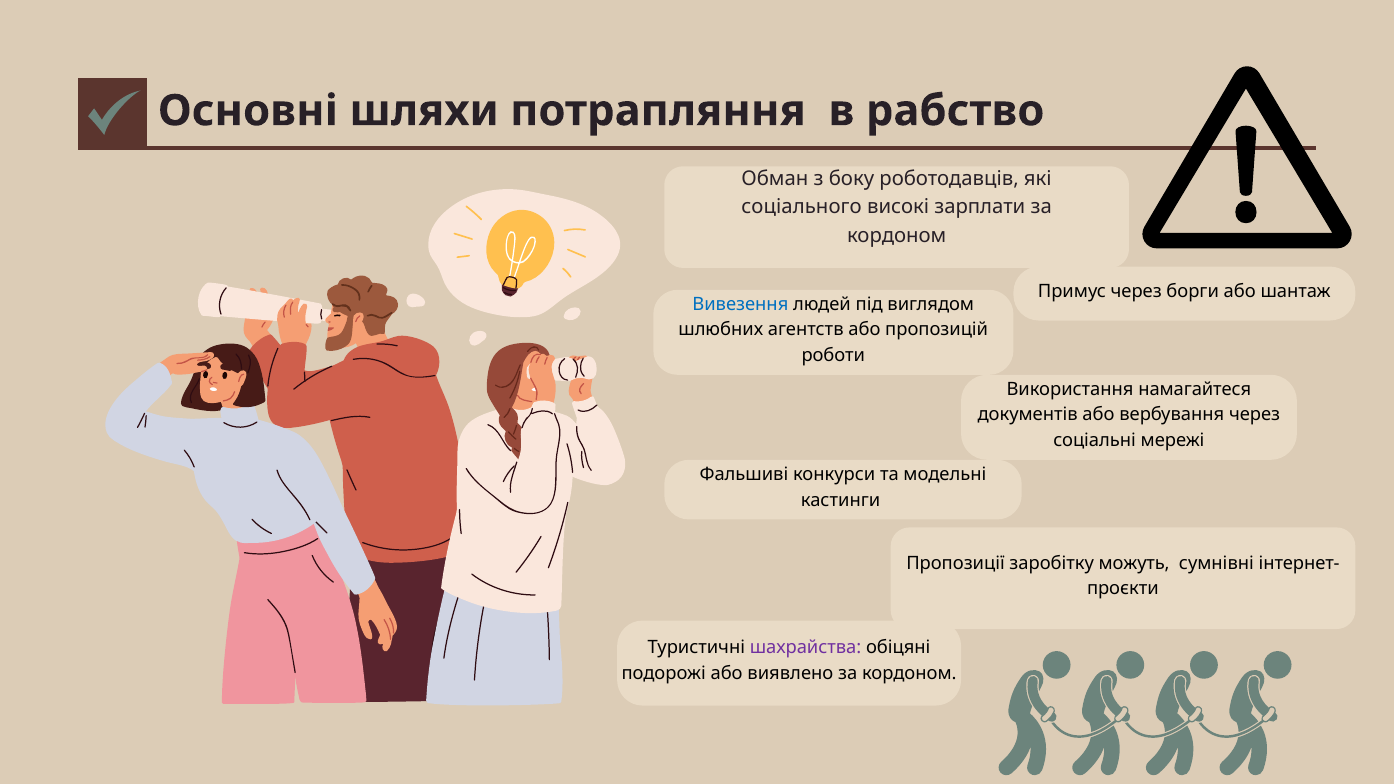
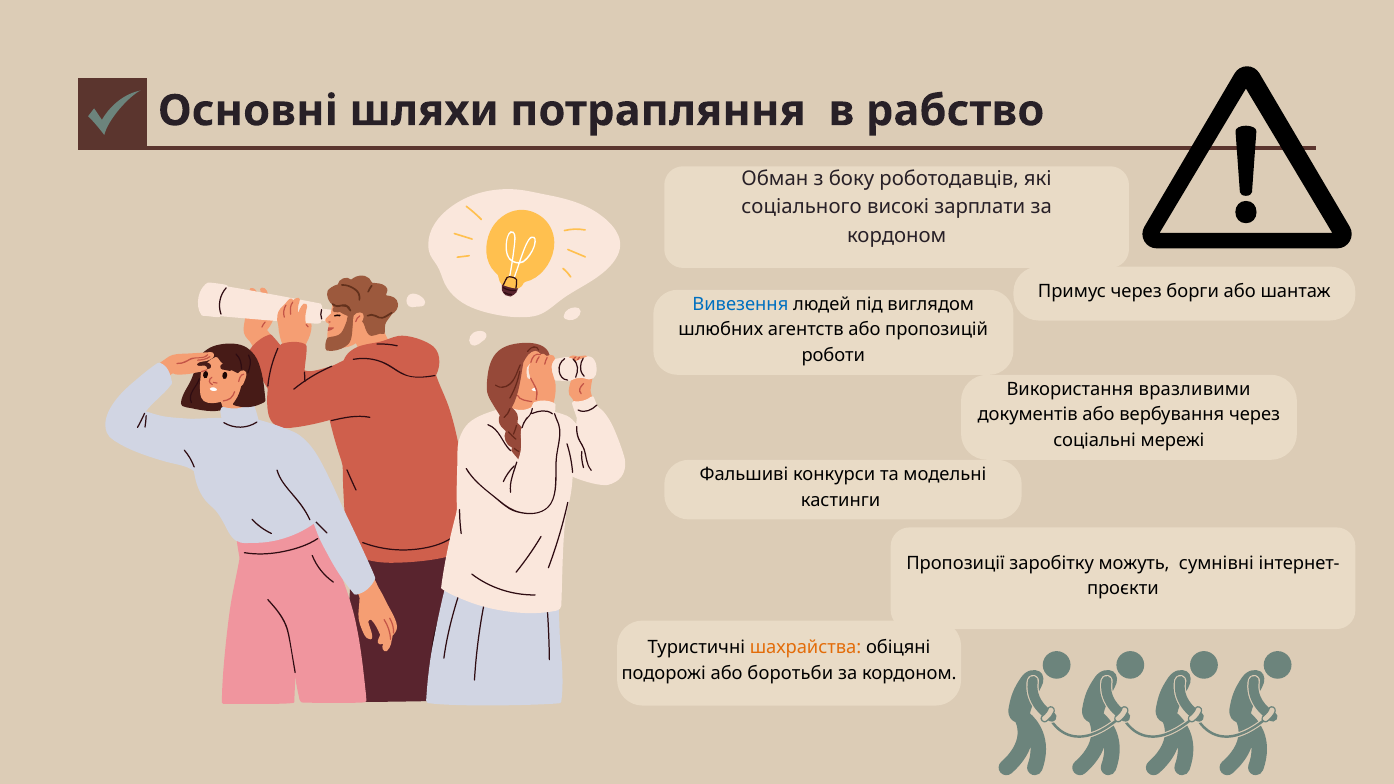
намагайтеся: намагайтеся -> вразливими (1195, 389)
шахрайства colour: purple -> orange (806, 648)
виявлено: виявлено -> боротьби (790, 674)
